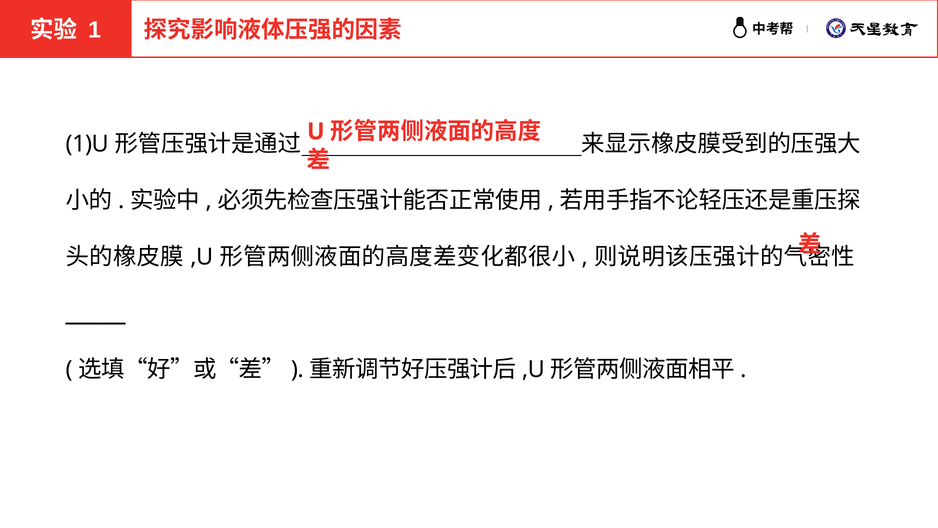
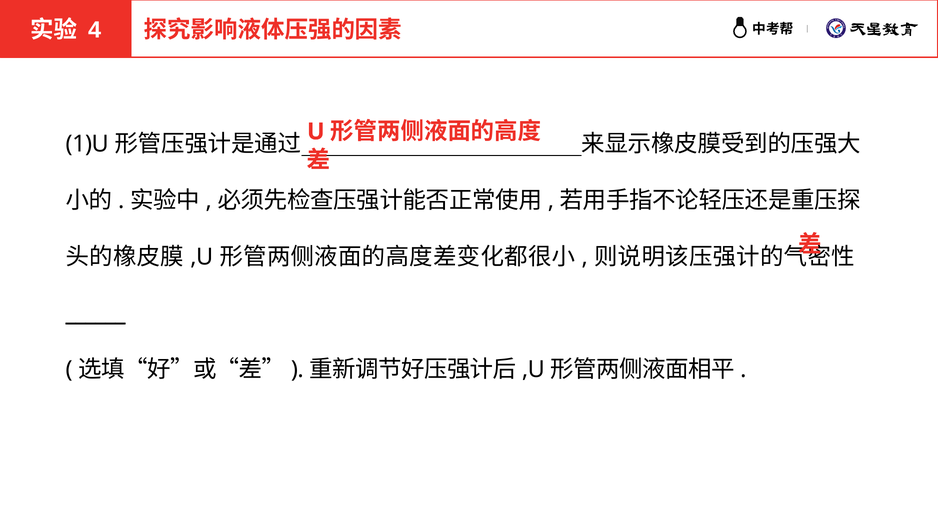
1: 1 -> 4 (95, 30)
